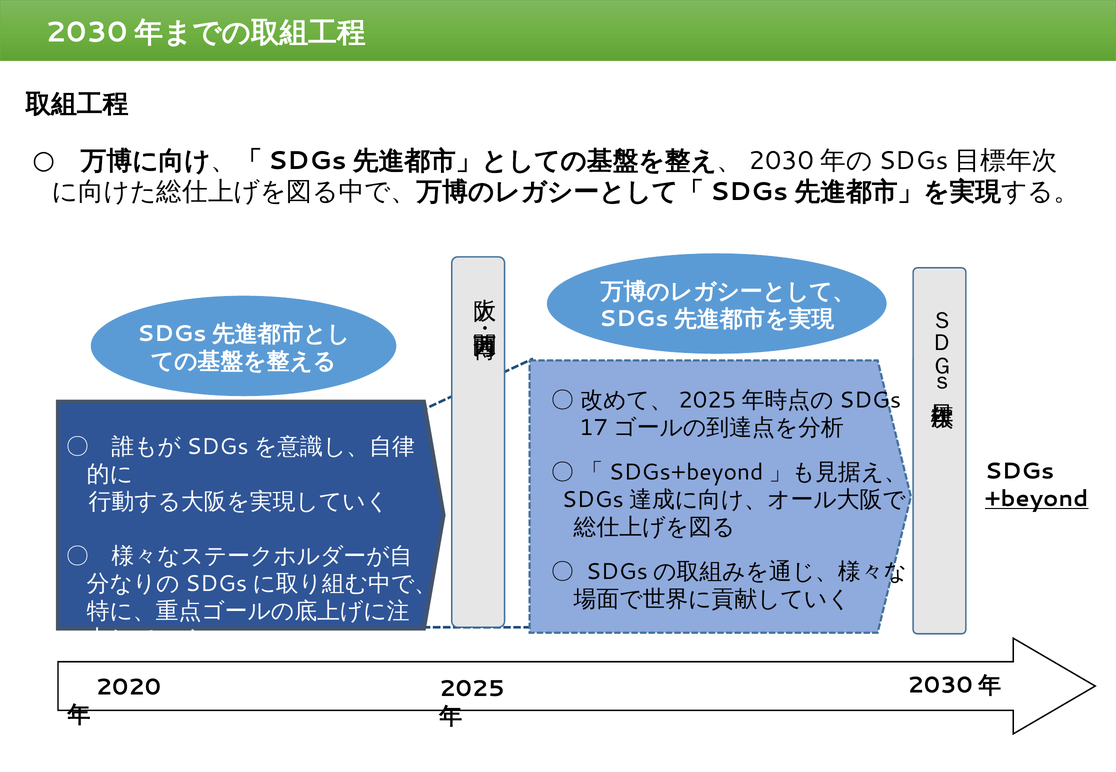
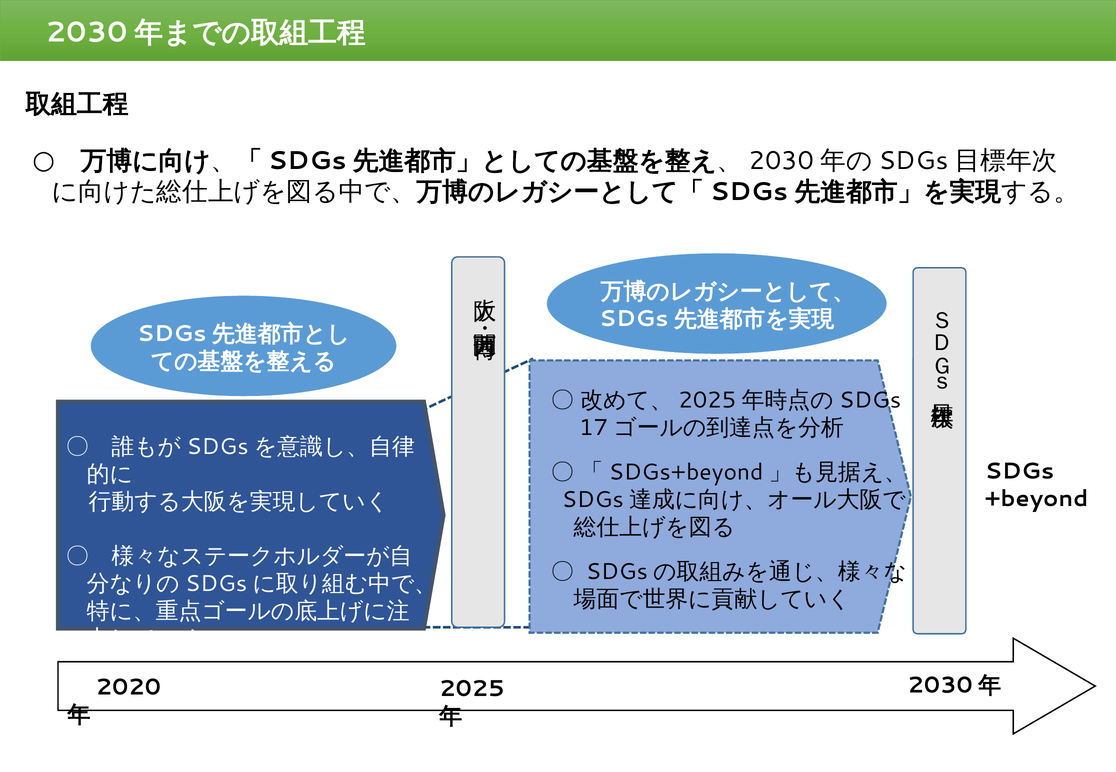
+beyond underline: present -> none (1037, 499)
